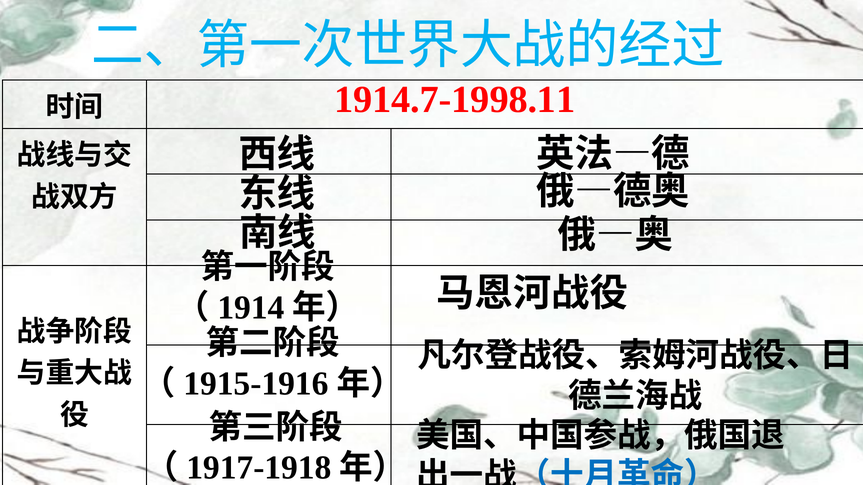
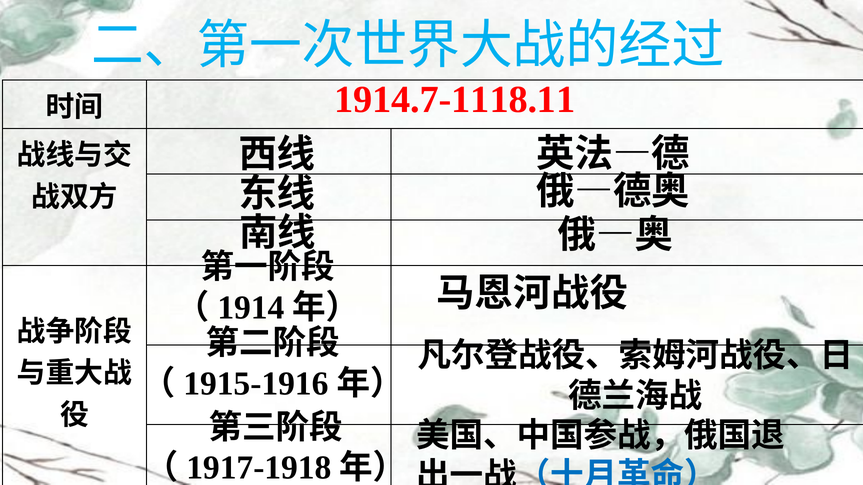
1914.7-1998.11: 1914.7-1998.11 -> 1914.7-1118.11 (455, 100)
